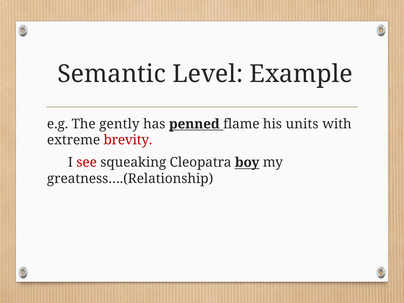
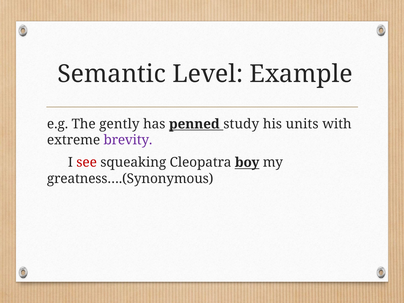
flame: flame -> study (241, 124)
brevity colour: red -> purple (128, 140)
greatness….(Relationship: greatness….(Relationship -> greatness….(Synonymous (130, 179)
